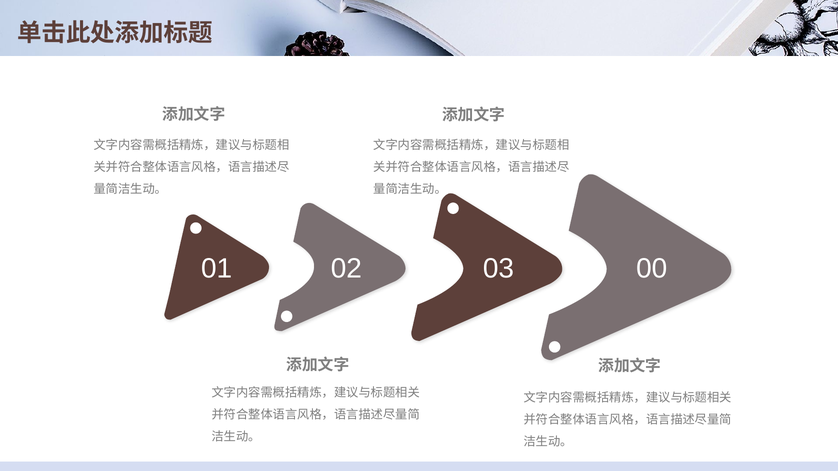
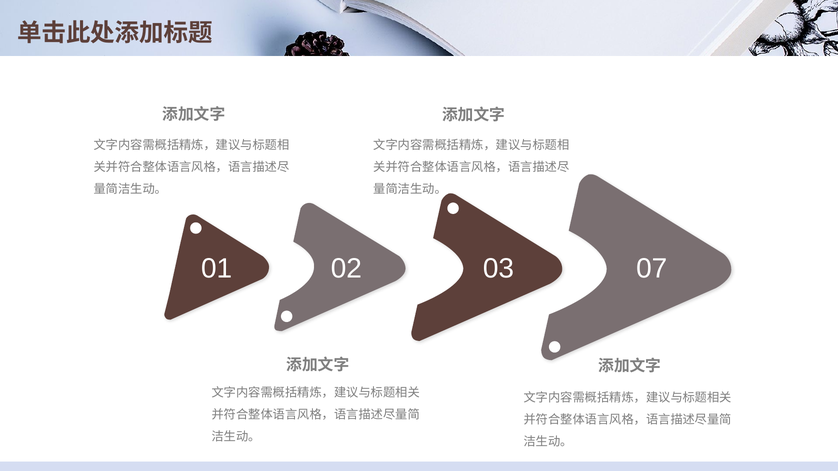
00: 00 -> 07 (652, 269)
